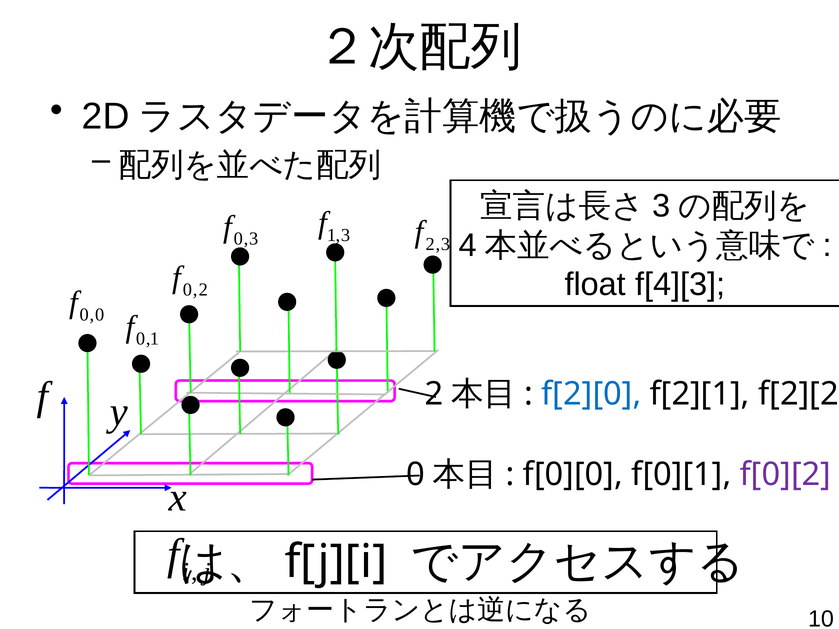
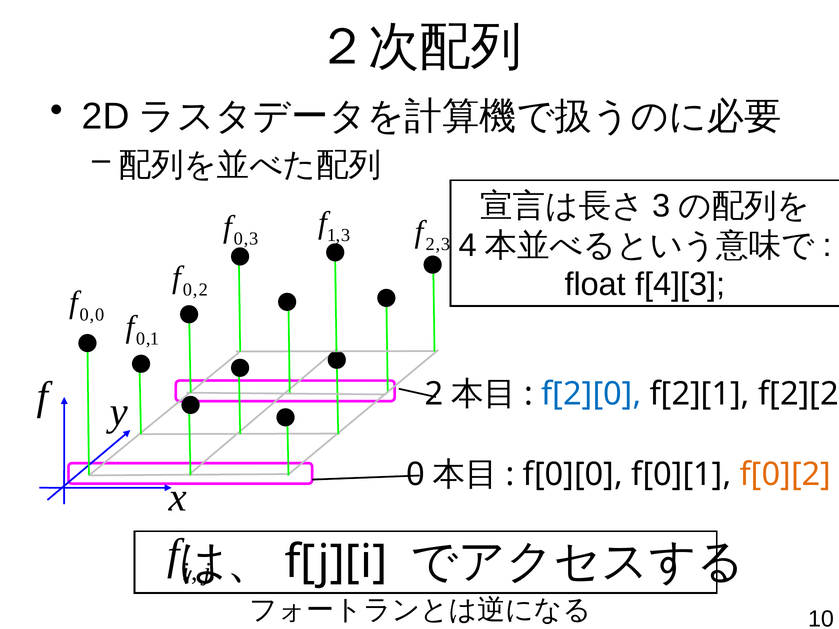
f[0][2 colour: purple -> orange (785, 475)
